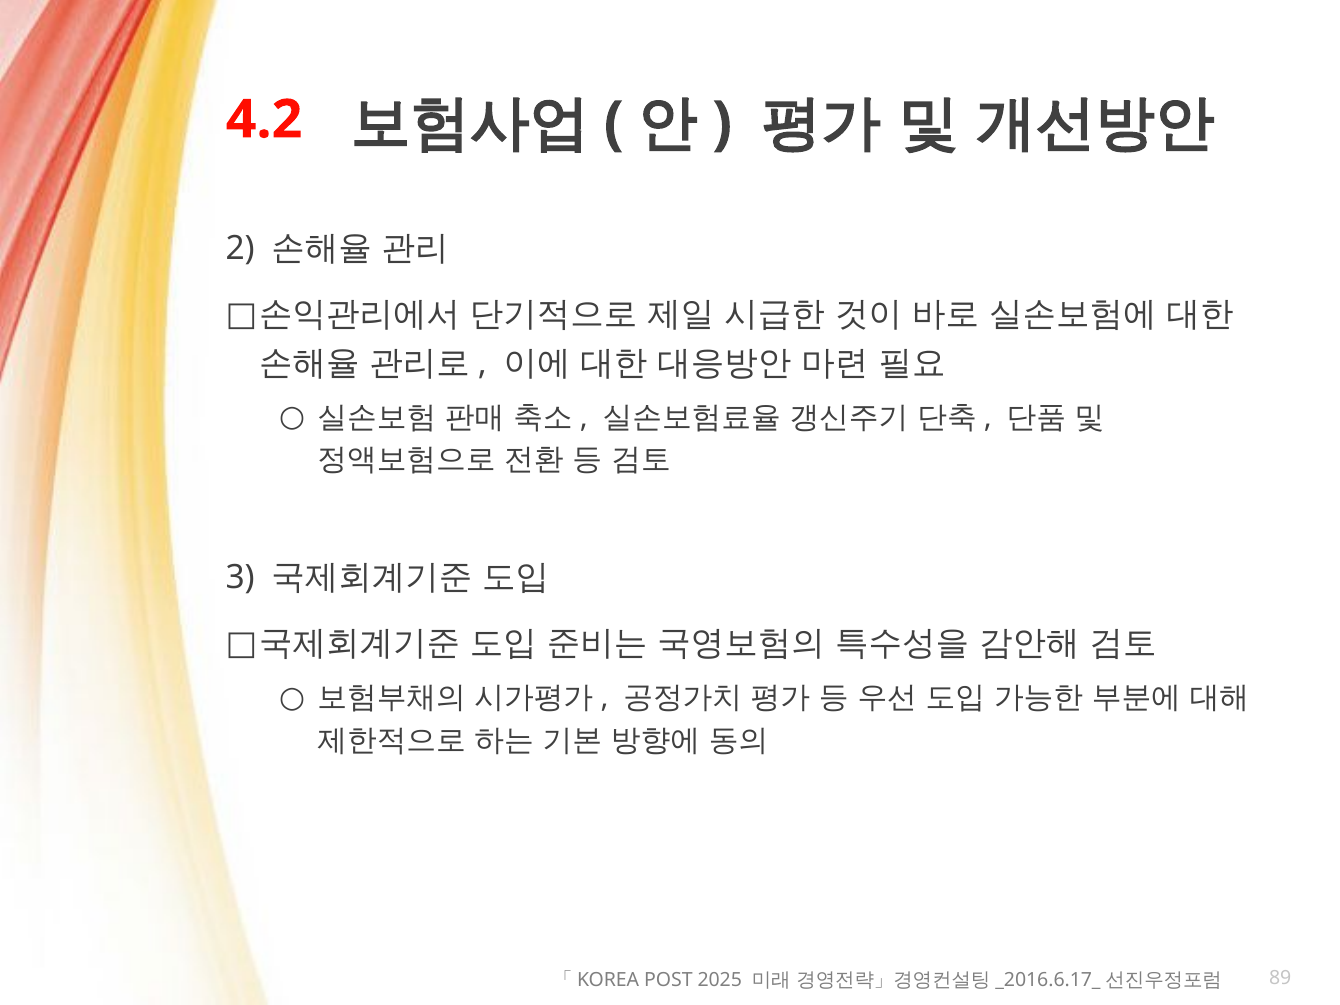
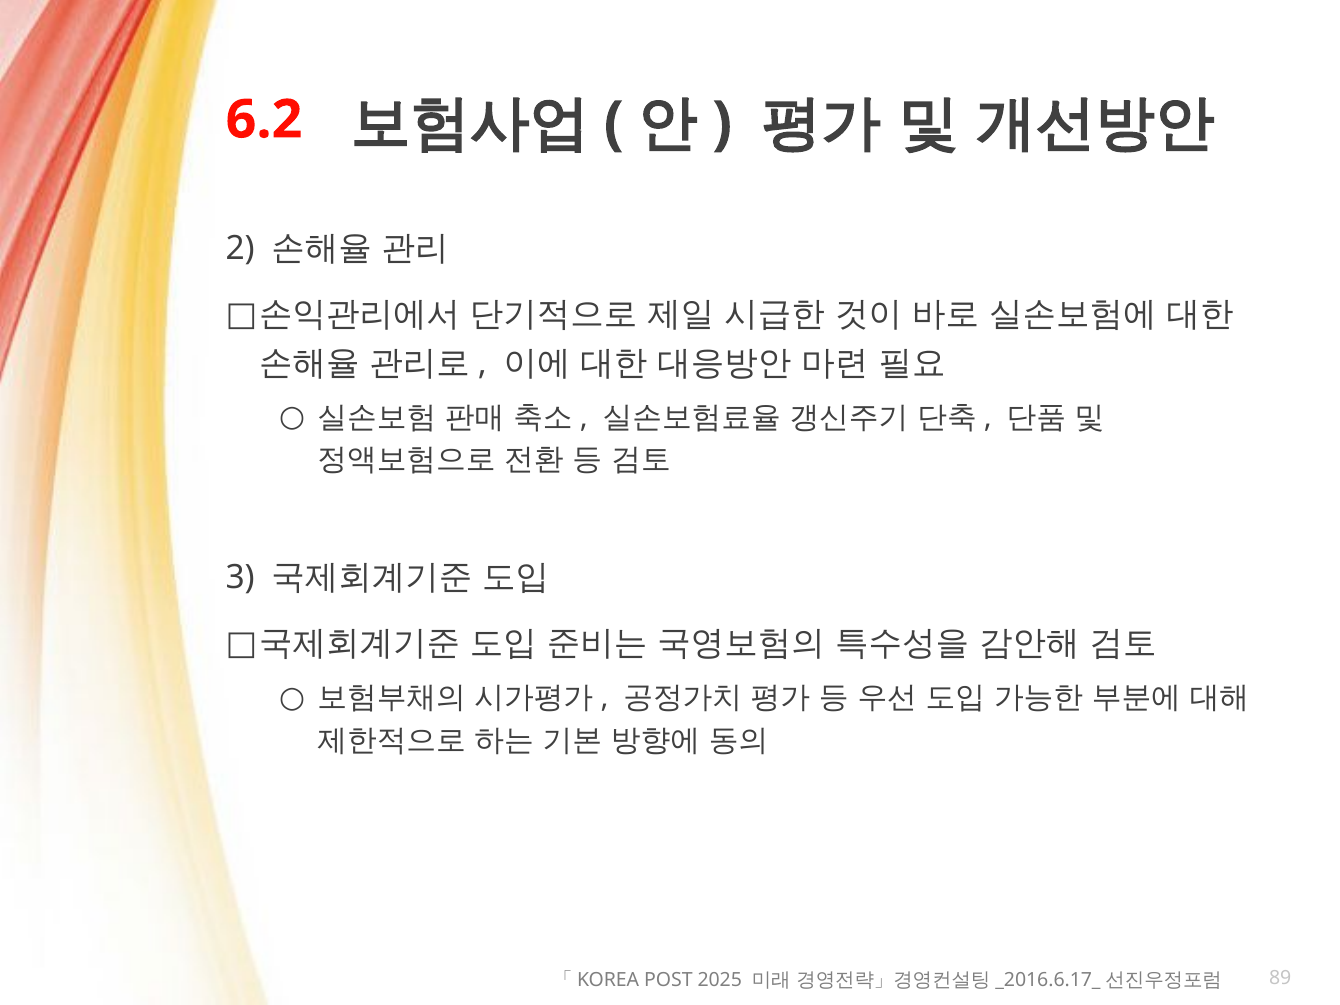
4.2: 4.2 -> 6.2 (264, 120)
